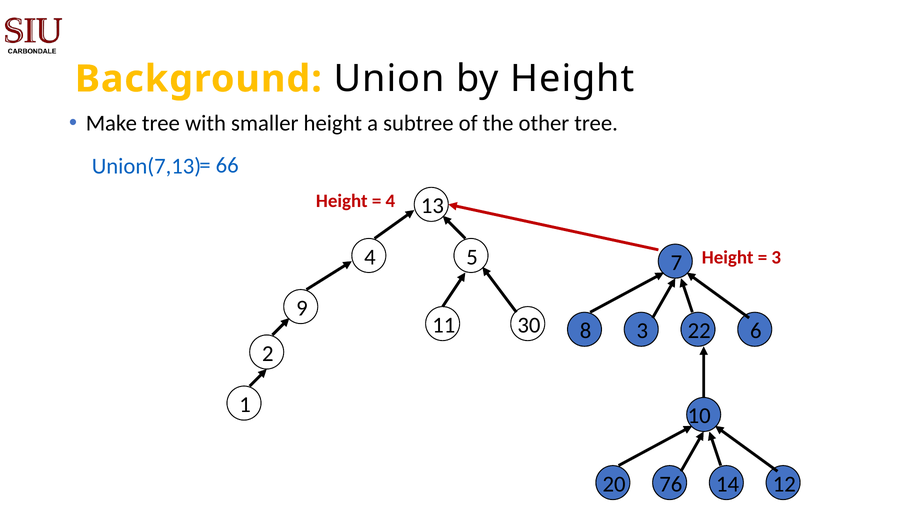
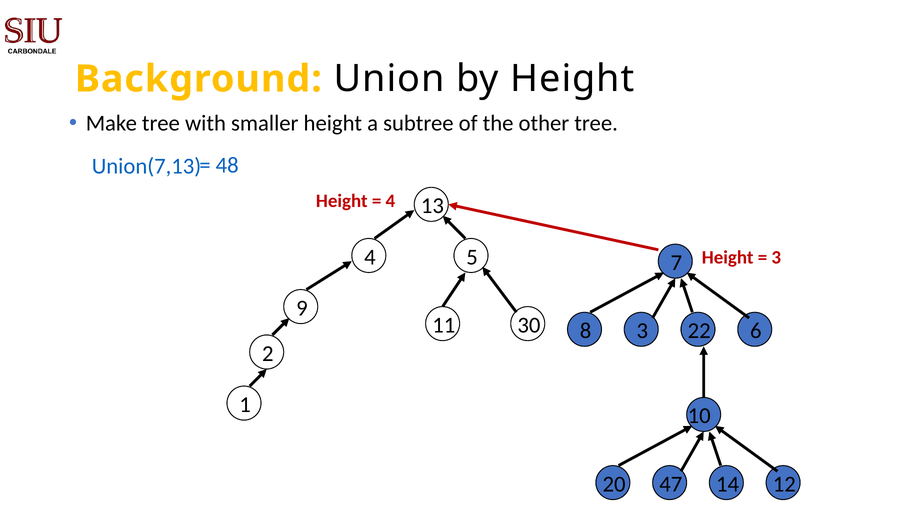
66: 66 -> 48 (227, 165)
76: 76 -> 47 (671, 484)
